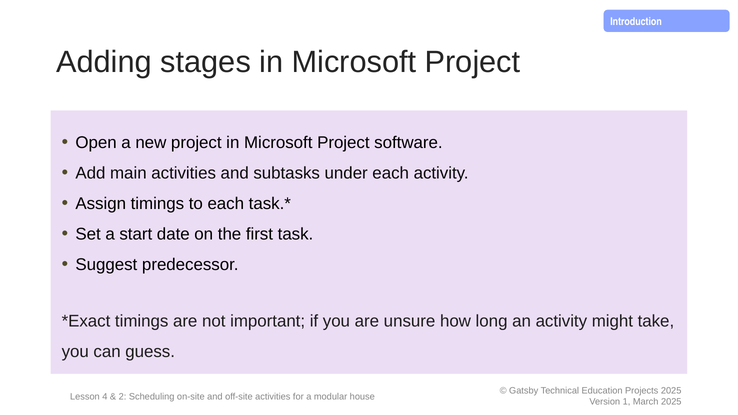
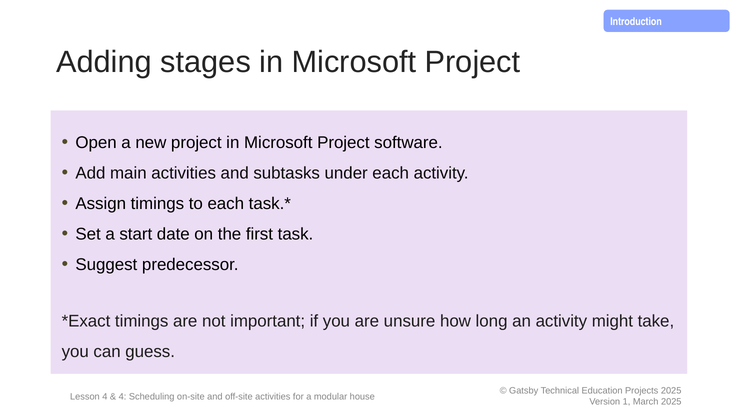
2: 2 -> 4 (123, 397)
